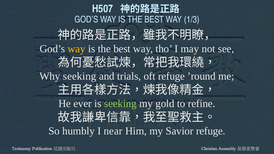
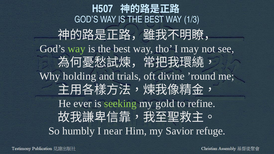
way colour: yellow -> light green (77, 49)
Why seeking: seeking -> holding (80, 76)
oft refuge: refuge -> divine (171, 76)
